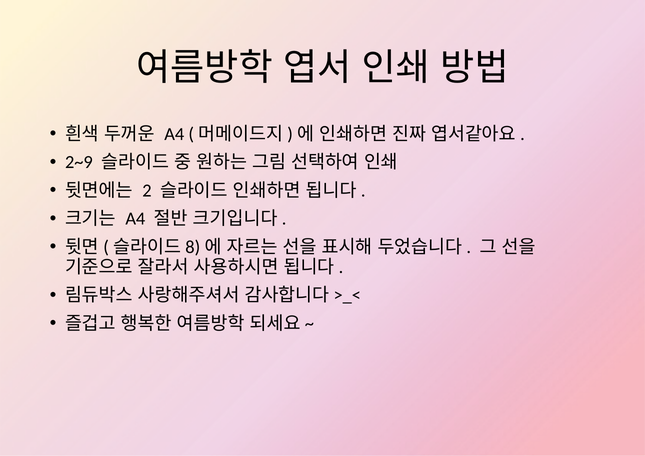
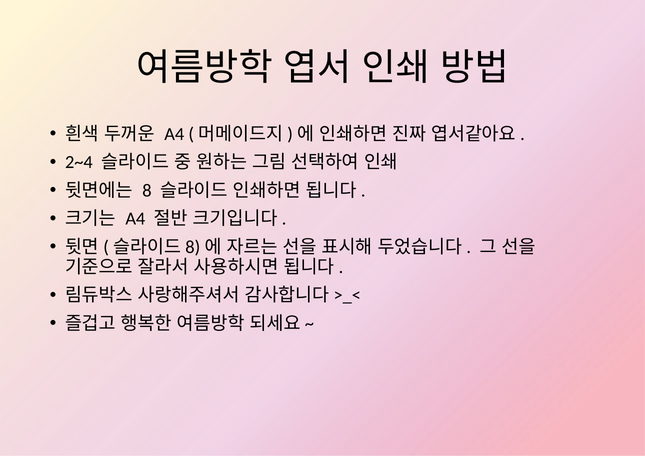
2~9: 2~9 -> 2~4 (79, 162)
2: 2 -> 8 (147, 191)
